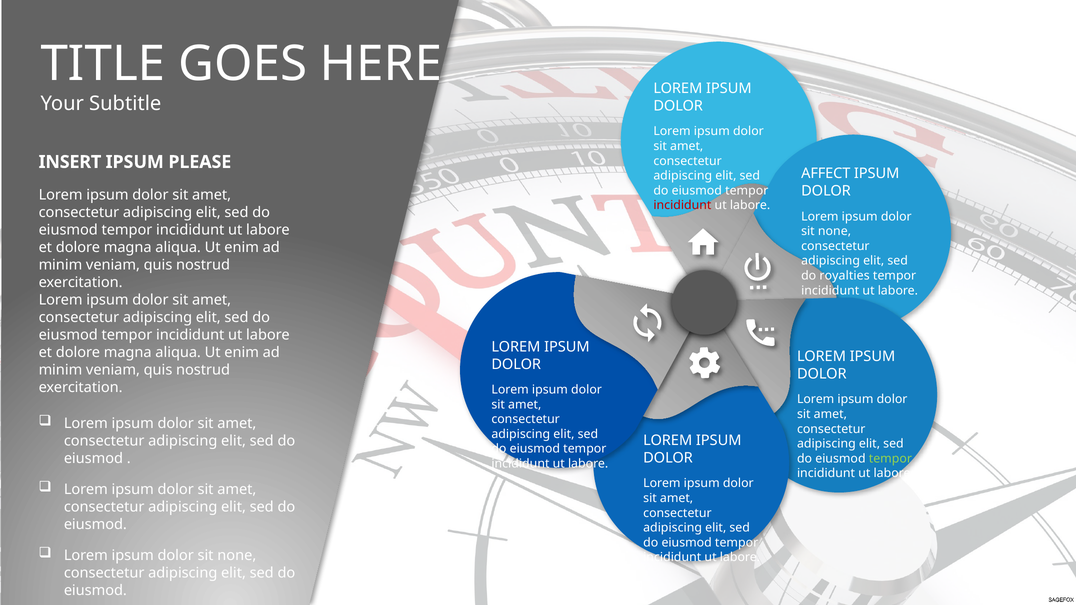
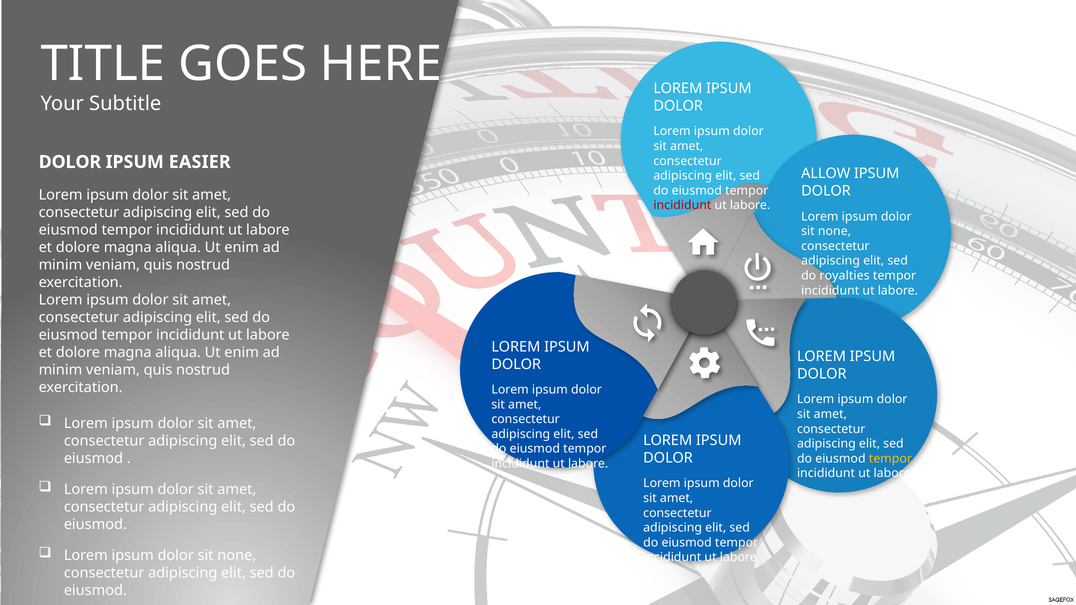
INSERT: INSERT -> DOLOR (70, 162)
PLEASE: PLEASE -> EASIER (200, 162)
AFFECT: AFFECT -> ALLOW (826, 174)
tempor colour: light green -> yellow (890, 459)
